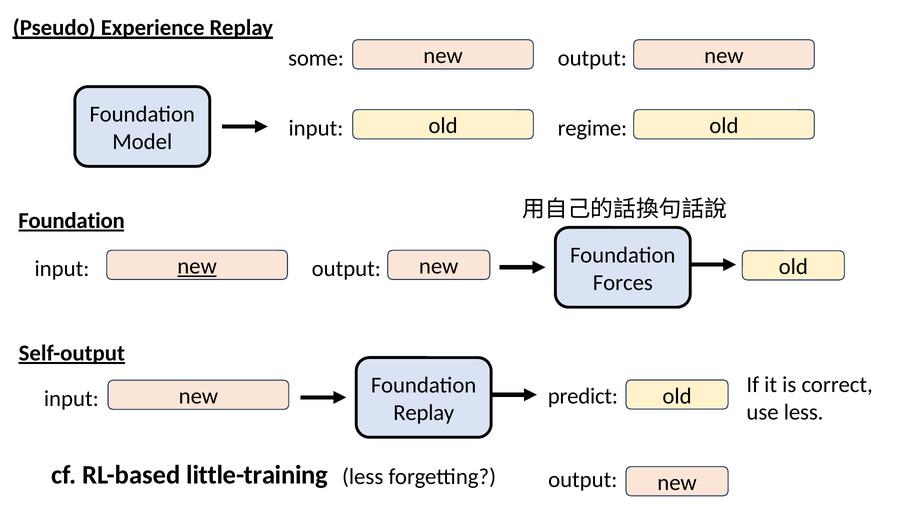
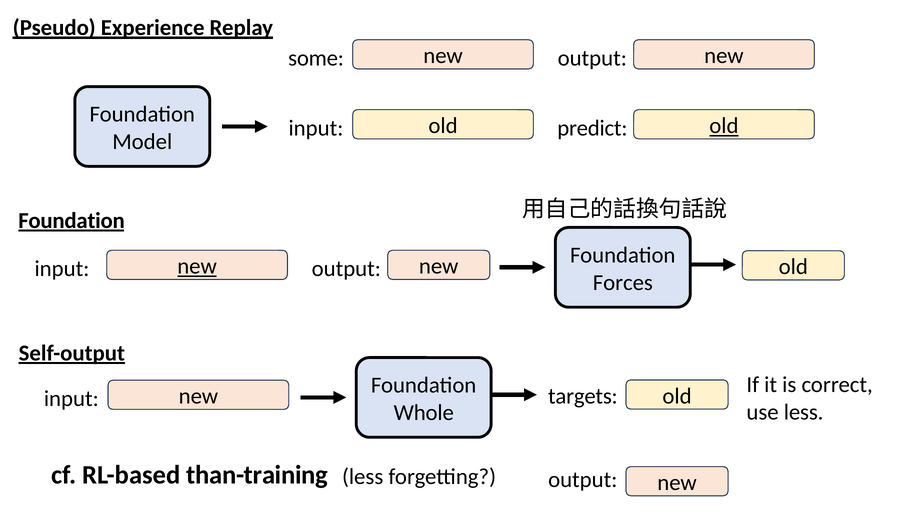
old underline: none -> present (724, 126)
regime: regime -> predict (592, 128)
predict: predict -> targets (583, 396)
Replay: Replay -> Whole (424, 413)
little-training: little-training -> than-training (257, 475)
